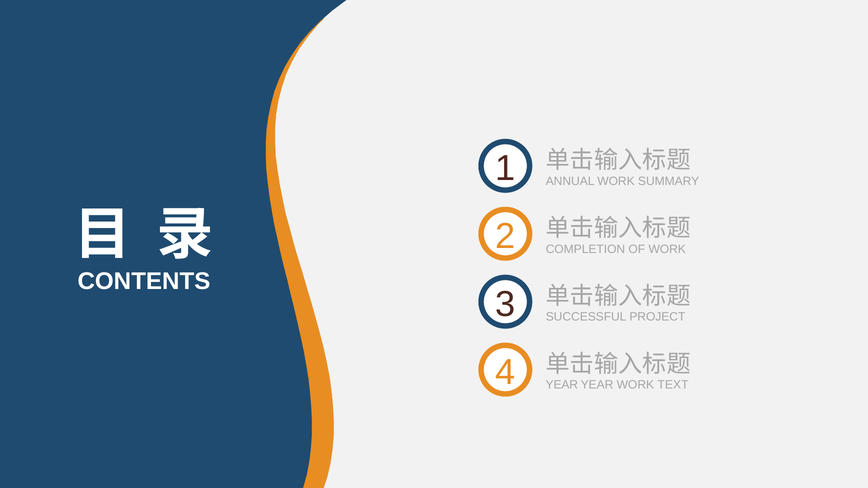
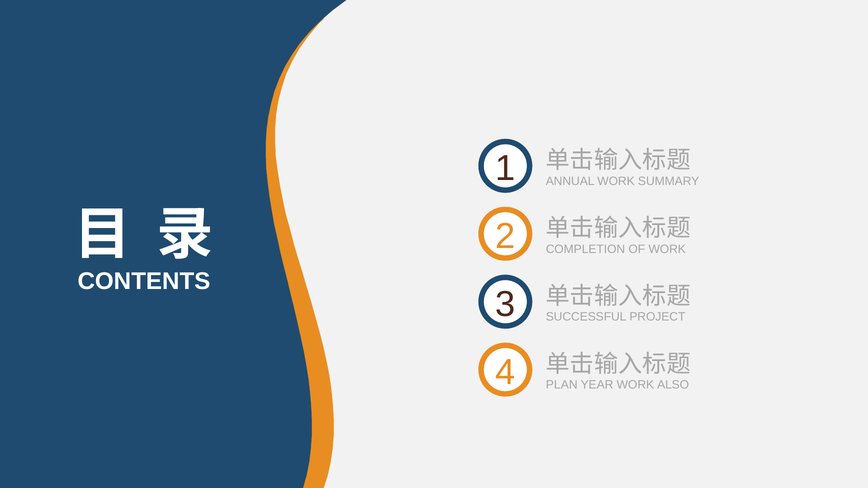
YEAR: YEAR -> PLAN (562, 385)
TEXT: TEXT -> ALSO (673, 385)
